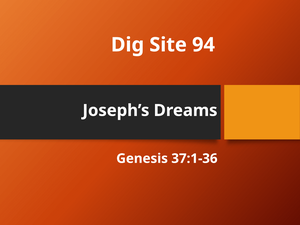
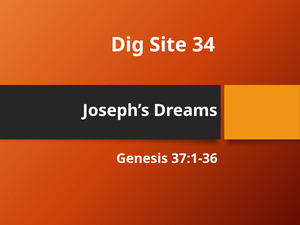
94: 94 -> 34 (203, 45)
